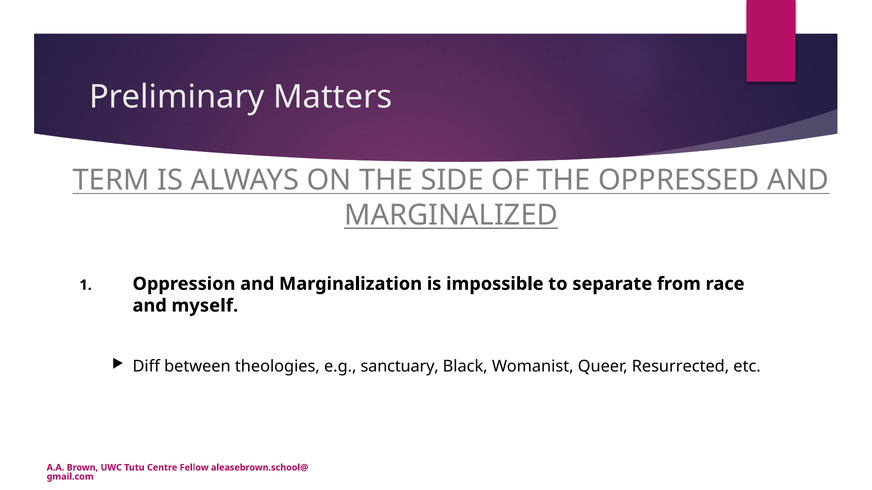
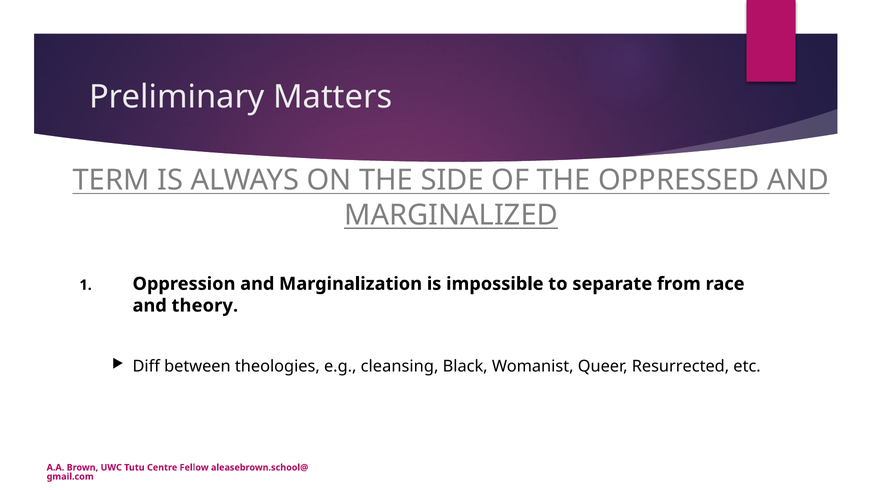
myself: myself -> theory (205, 306)
sanctuary: sanctuary -> cleansing (400, 367)
